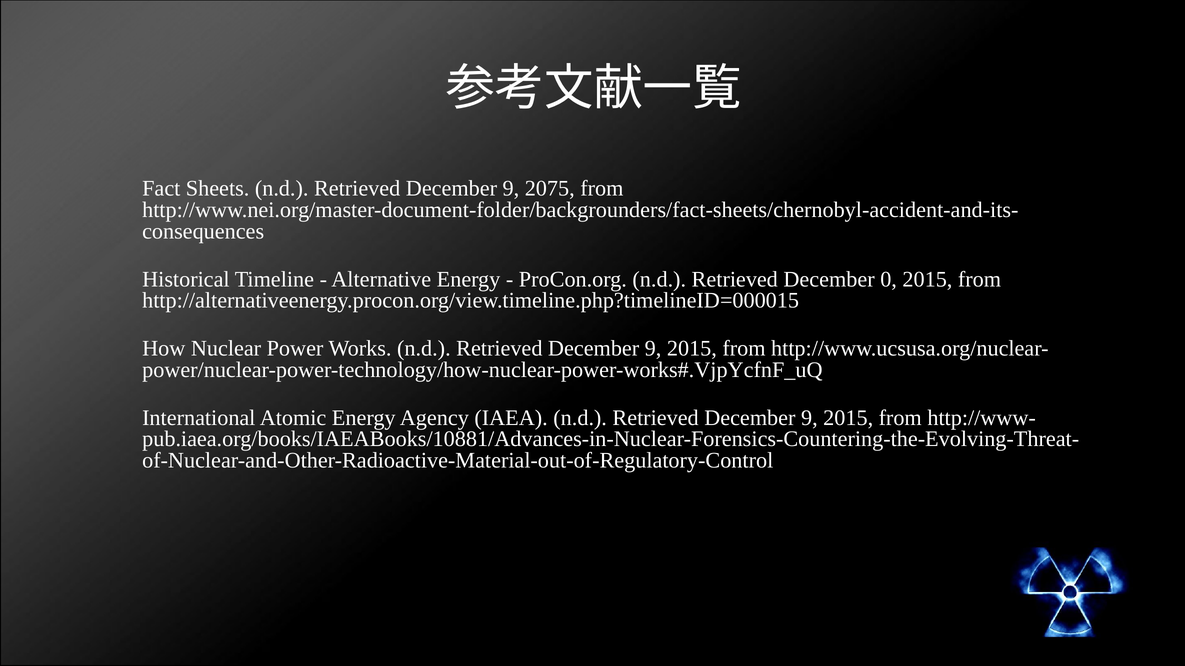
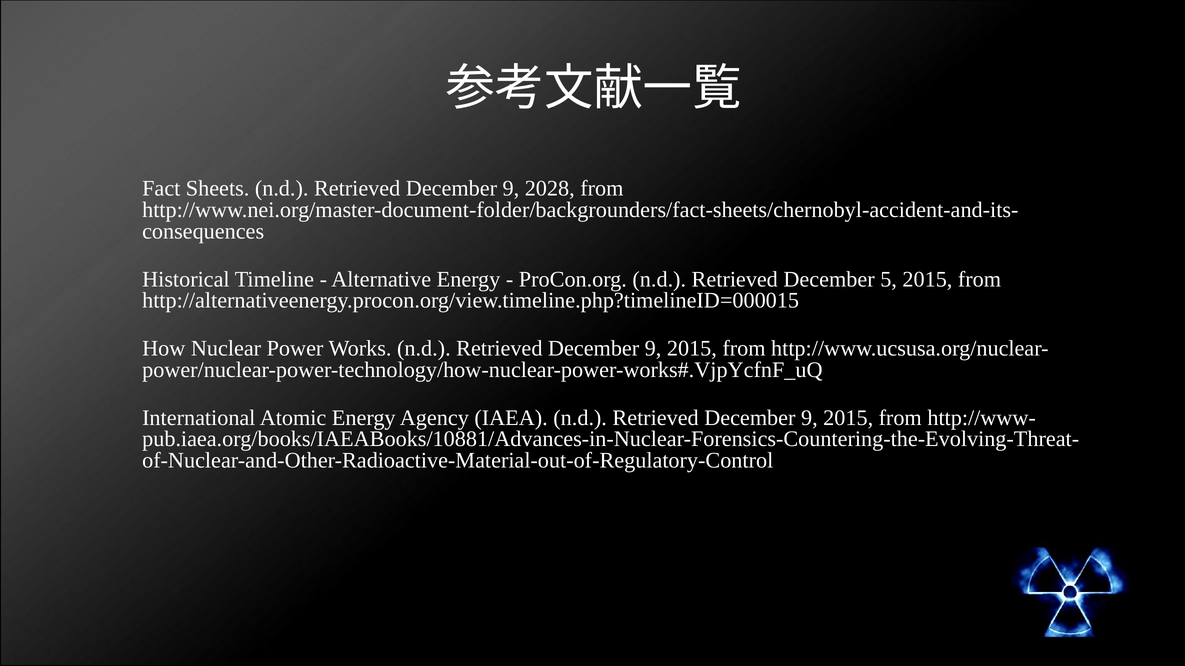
2075: 2075 -> 2028 (550, 189)
0: 0 -> 5 (889, 279)
